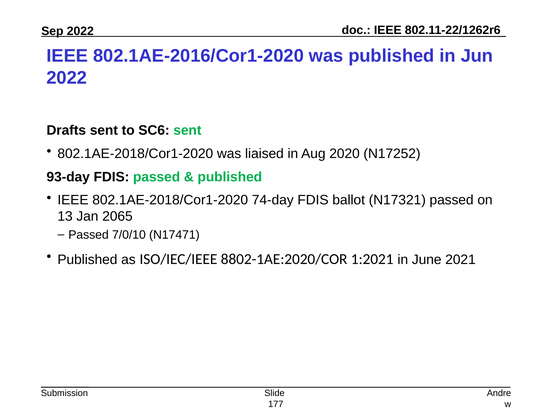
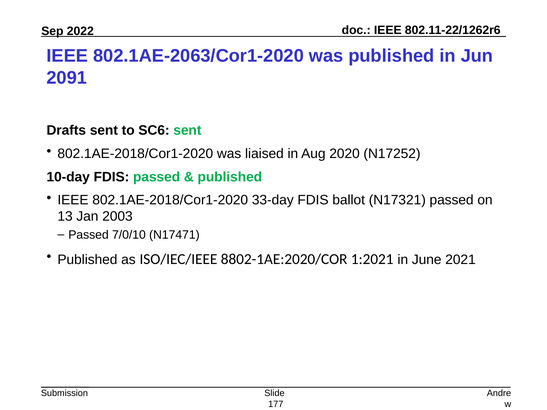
802.1AE-2016/Cor1-2020: 802.1AE-2016/Cor1-2020 -> 802.1AE-2063/Cor1-2020 (198, 56)
2022: 2022 -> 2091 (67, 78)
93-day: 93-day -> 10-day (68, 177)
74-day: 74-day -> 33-day (273, 200)
2065: 2065 -> 2003 (117, 217)
